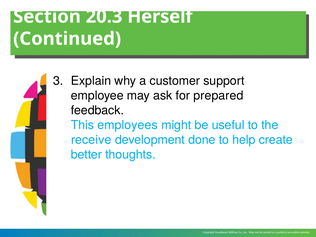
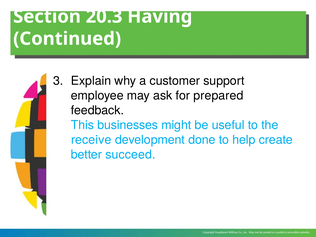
Herself: Herself -> Having (160, 17)
employees: employees -> businesses (128, 125)
thoughts: thoughts -> succeed (130, 155)
